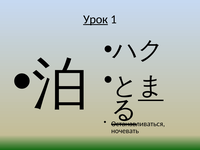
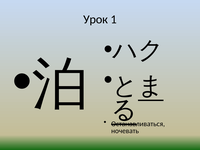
Урок underline: present -> none (96, 19)
